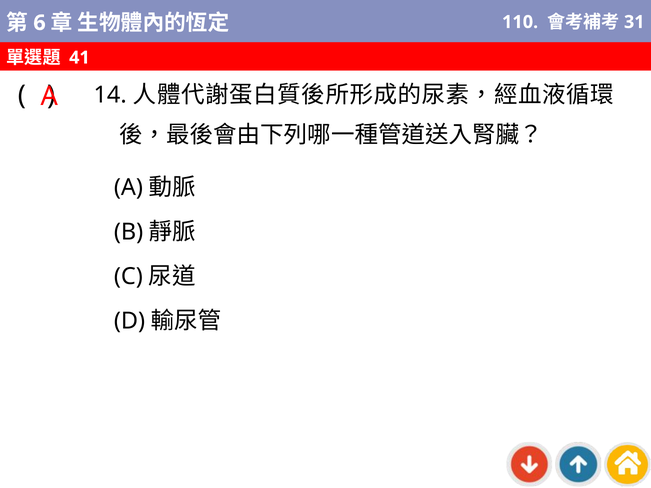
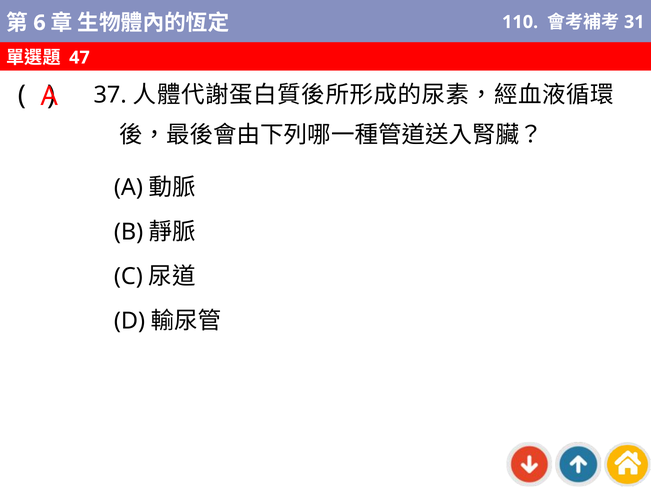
41: 41 -> 47 (79, 58)
14: 14 -> 37 (110, 95)
